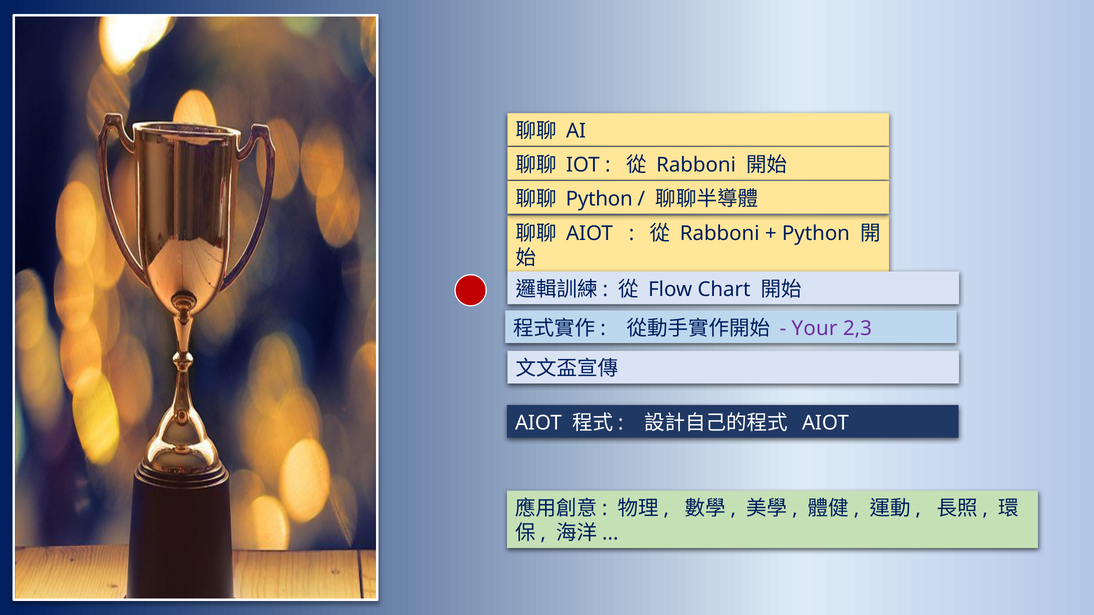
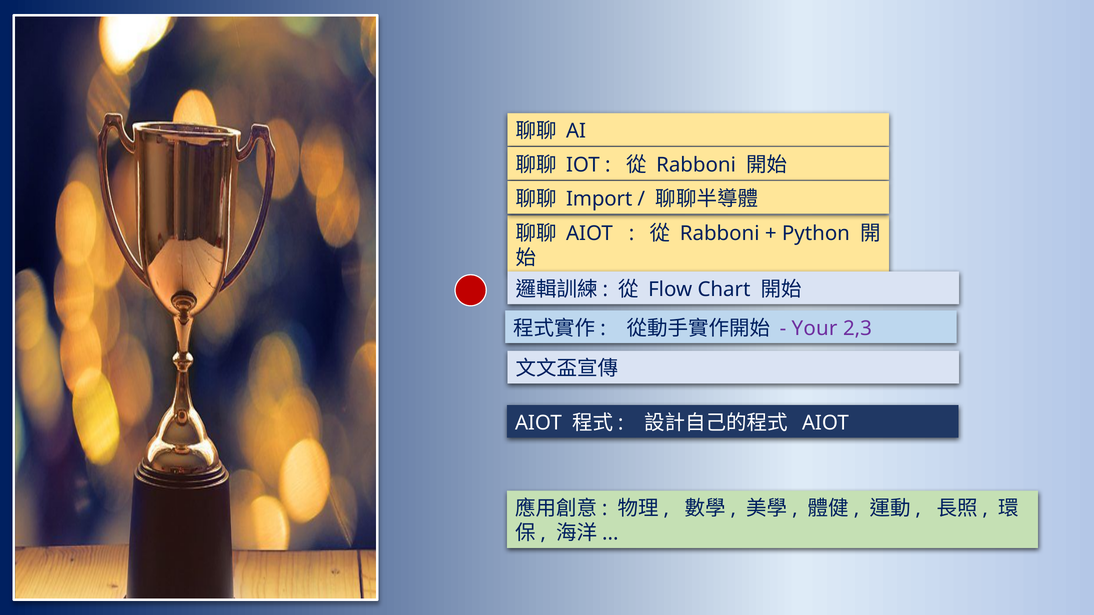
Python: Python -> Import (599, 199)
